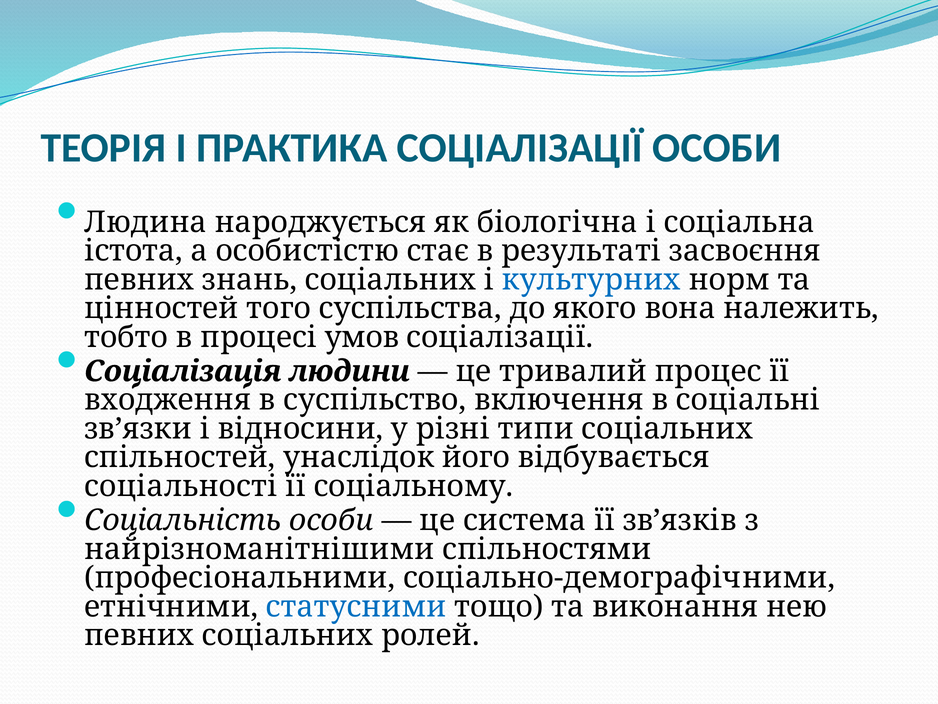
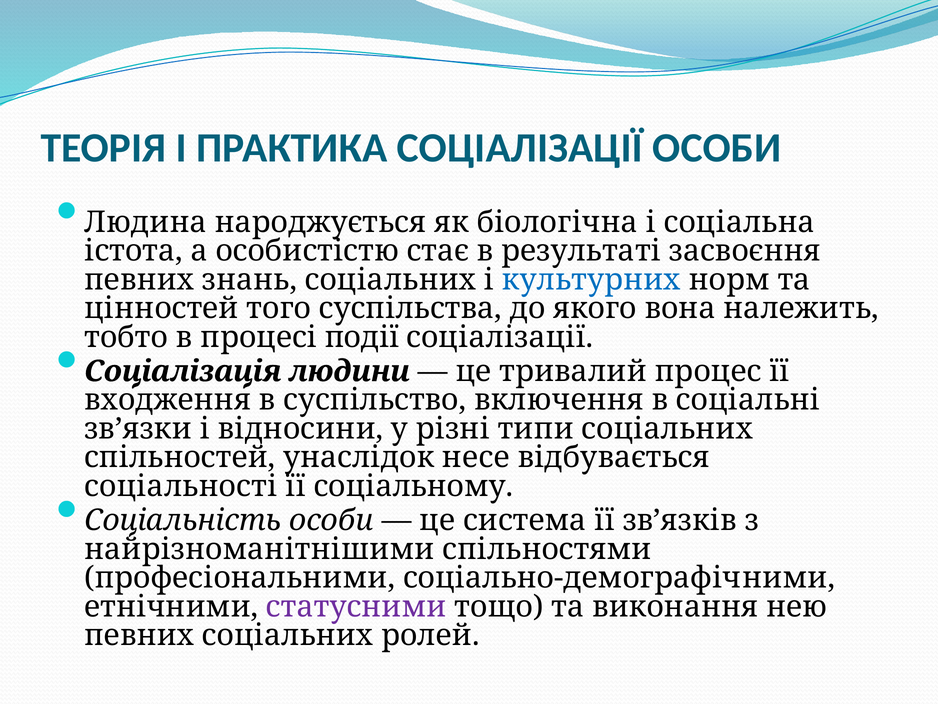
умов: умов -> події (362, 337)
його: його -> несе (476, 457)
статусними colour: blue -> purple (356, 606)
